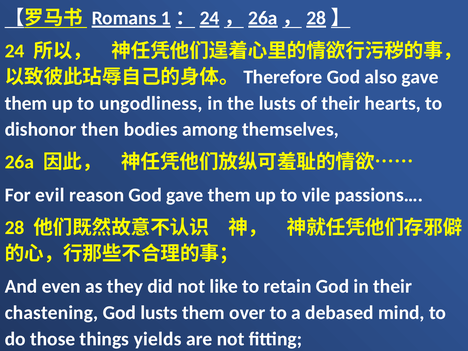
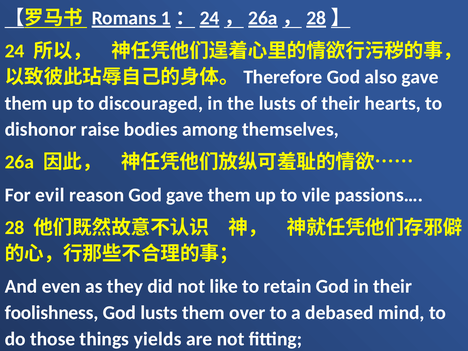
ungodliness: ungodliness -> discouraged (151, 103)
then: then -> raise (100, 130)
chastening: chastening -> foolishness (52, 313)
